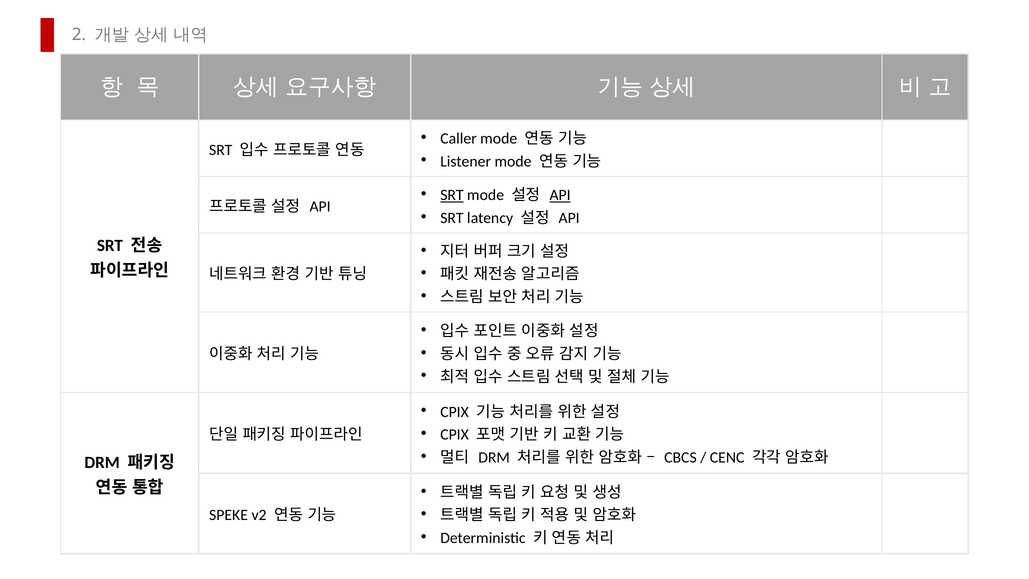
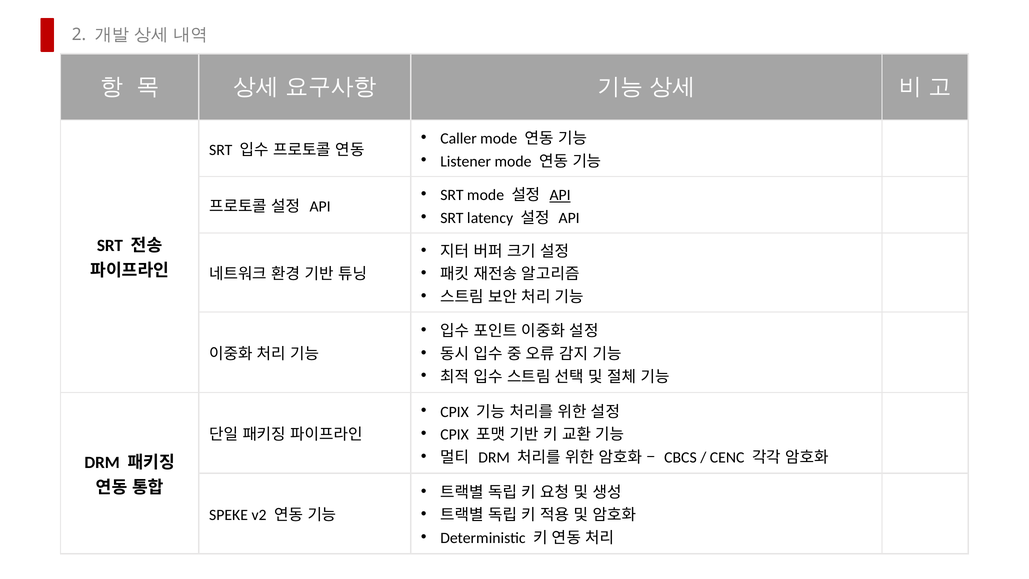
SRT underline: present -> none (452, 195)
